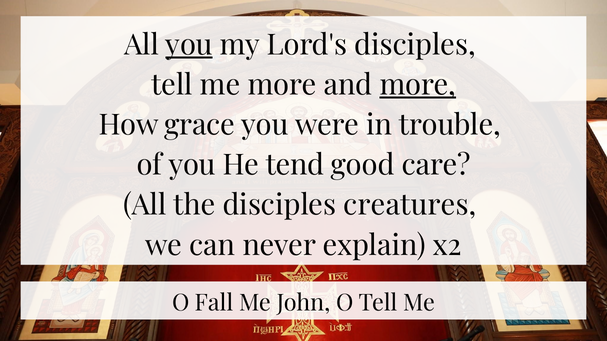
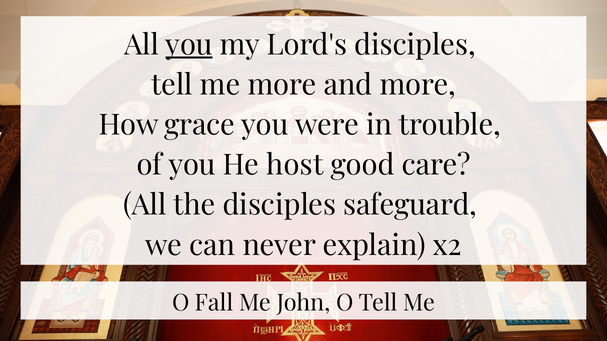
more underline: present -> none (418, 85)
tend: tend -> host (295, 165)
creatures: creatures -> safeguard (410, 206)
